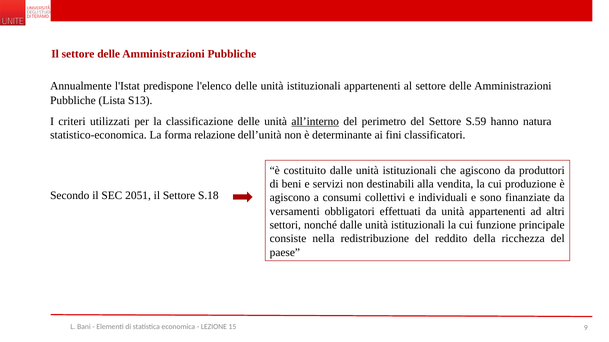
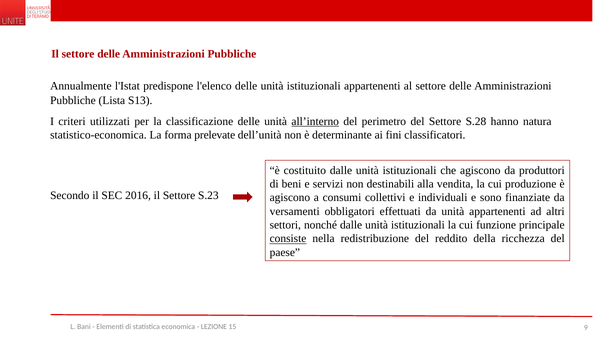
S.59: S.59 -> S.28 (476, 121)
relazione: relazione -> prelevate (215, 135)
2051: 2051 -> 2016 (138, 196)
S.18: S.18 -> S.23 (208, 196)
consiste underline: none -> present (288, 239)
